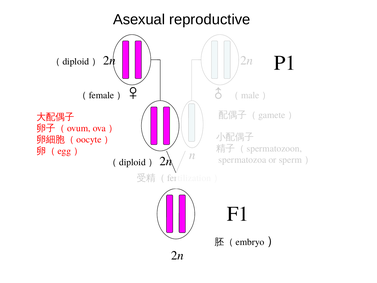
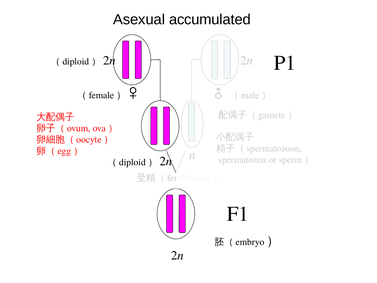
reproductive: reproductive -> accumulated (210, 19)
